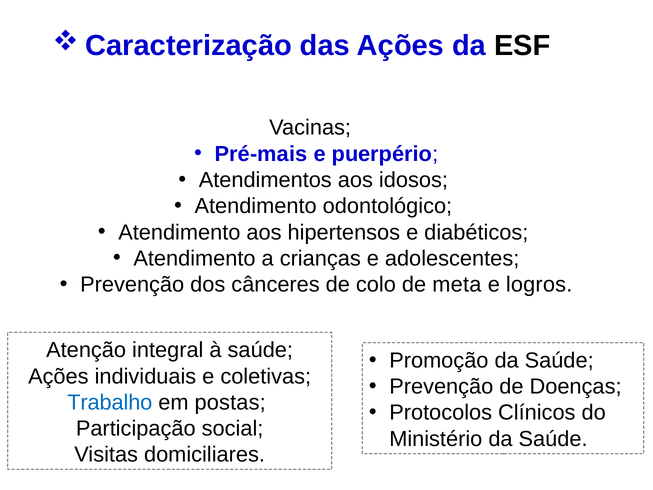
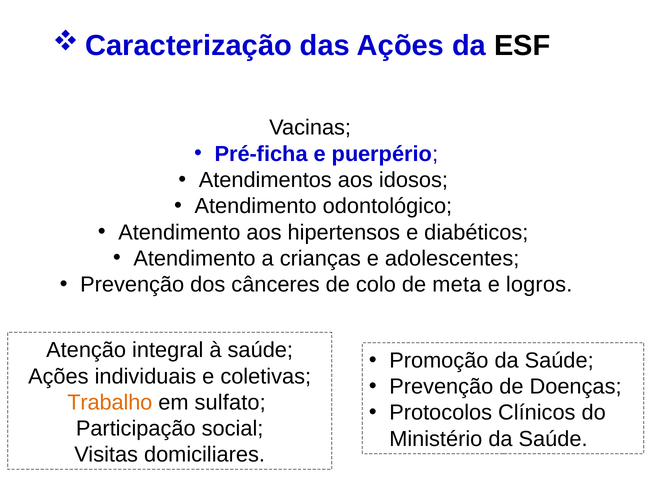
Pré-mais: Pré-mais -> Pré-ficha (261, 154)
Trabalho colour: blue -> orange (110, 402)
postas: postas -> sulfato (230, 402)
